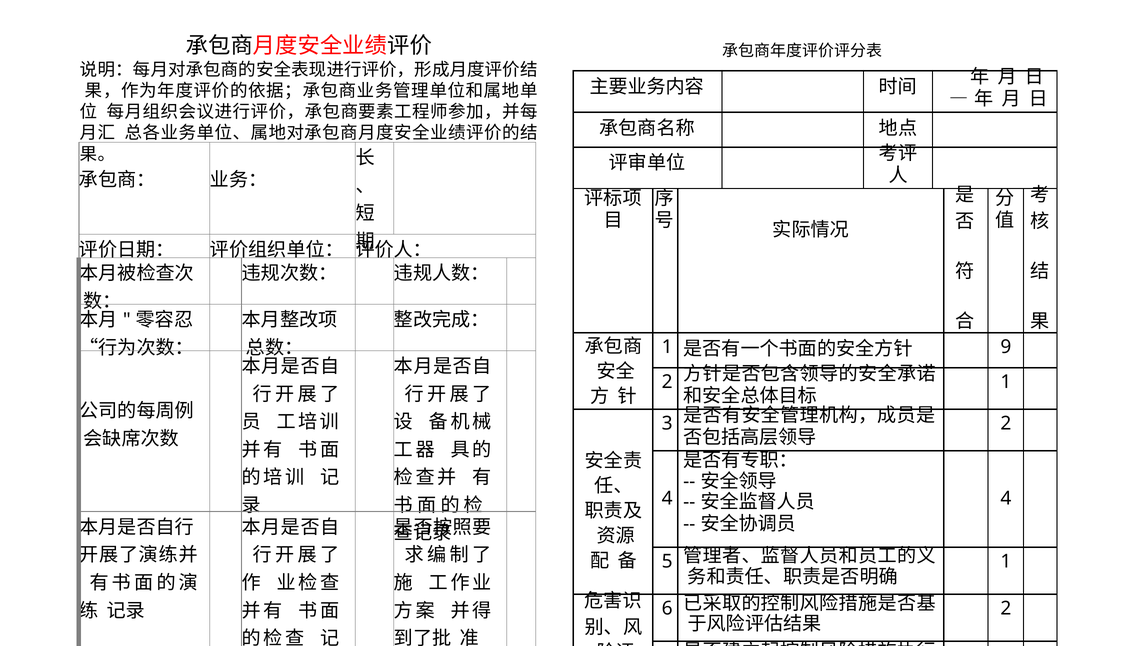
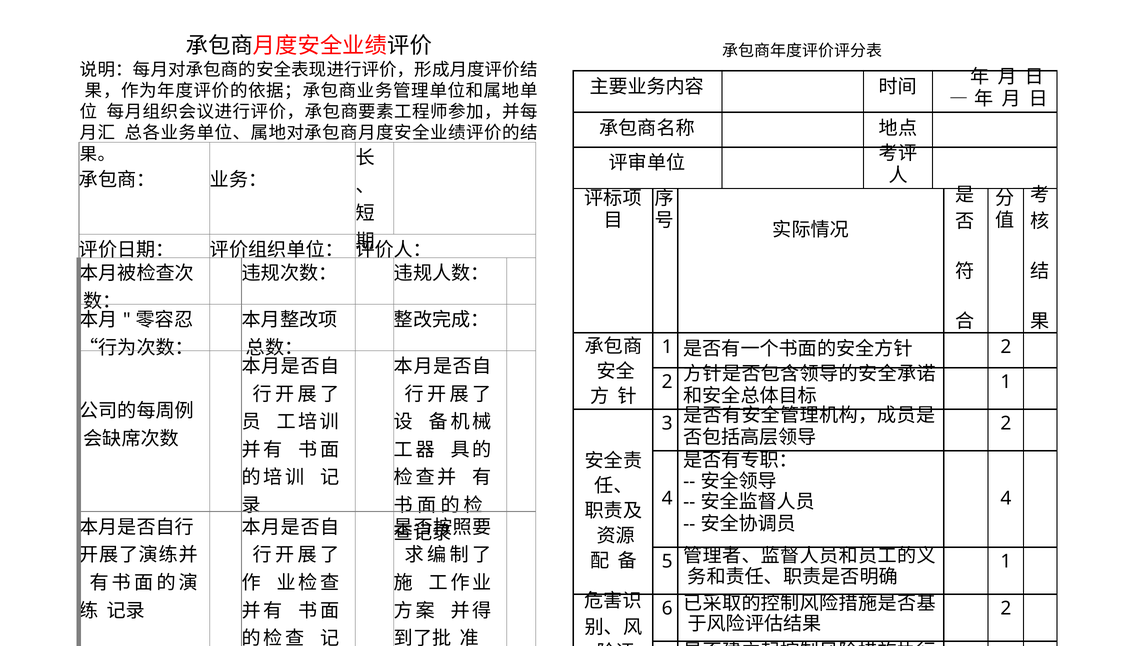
9: 9 -> 2 (1006, 347)
